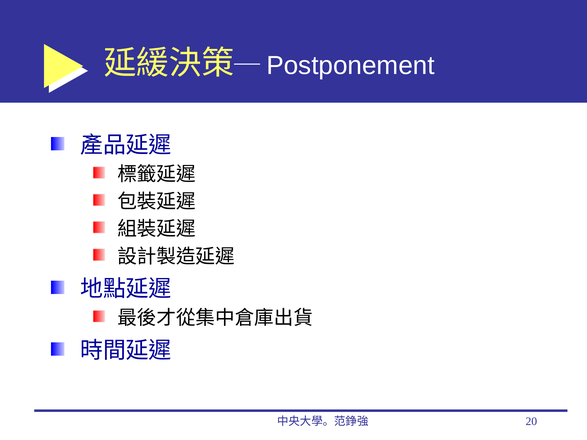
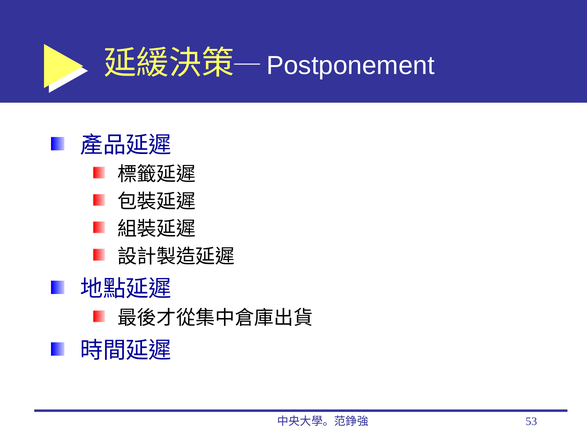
20: 20 -> 53 (531, 421)
